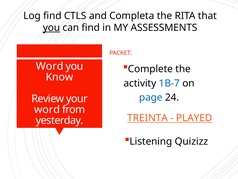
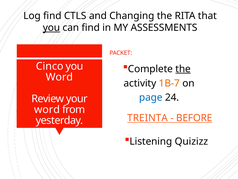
Completa: Completa -> Changing (132, 16)
the underline: none -> present (183, 69)
Word: Word -> Cinco (50, 66)
Know: Know -> Word (59, 77)
1B-7 colour: blue -> orange (169, 83)
PLAYED: PLAYED -> BEFORE (194, 118)
